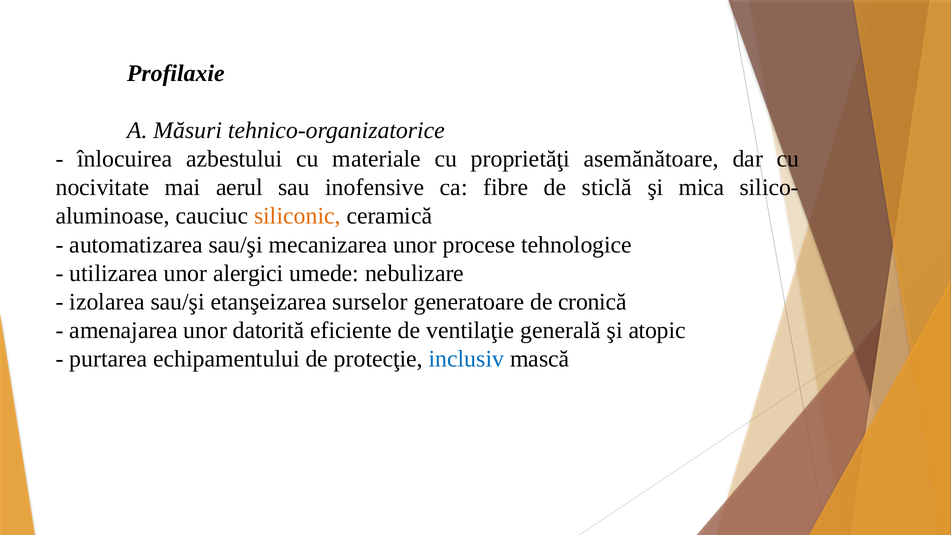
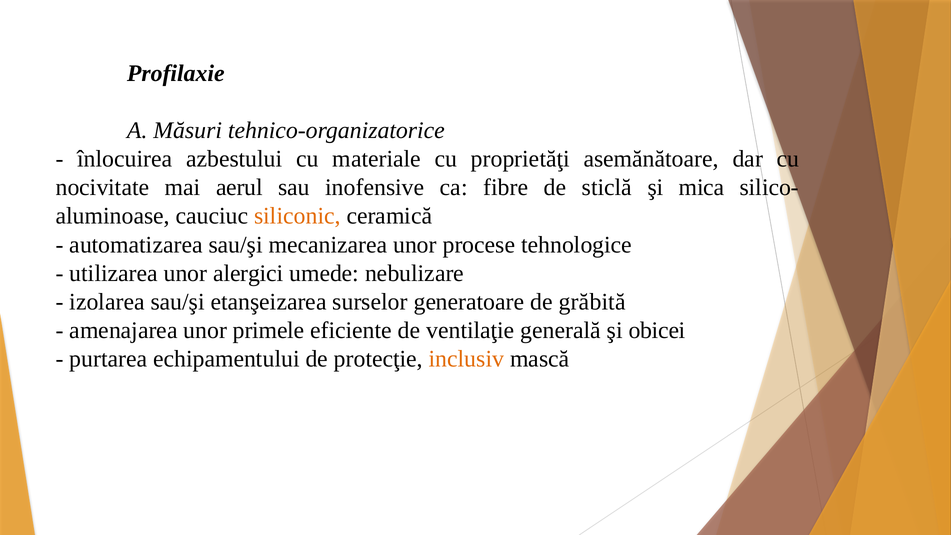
cronică: cronică -> grăbită (592, 302)
datorită: datorită -> primele (269, 330)
atopic: atopic -> obicei (657, 330)
inclusiv colour: blue -> orange (466, 359)
